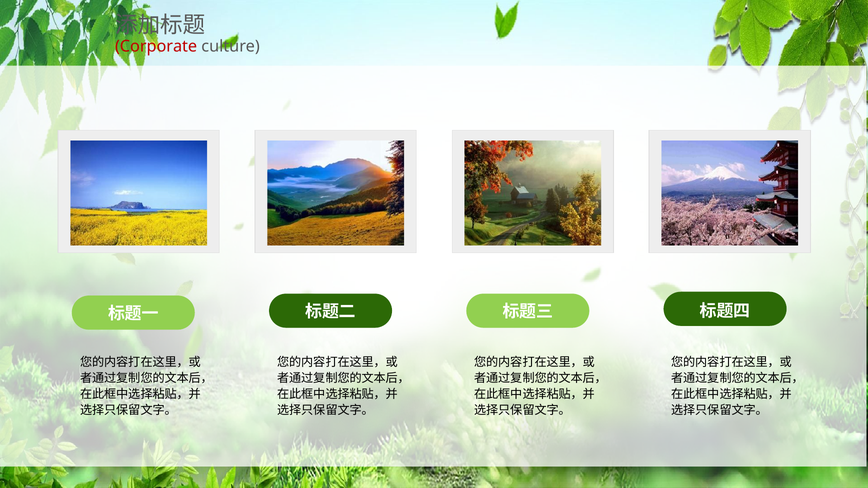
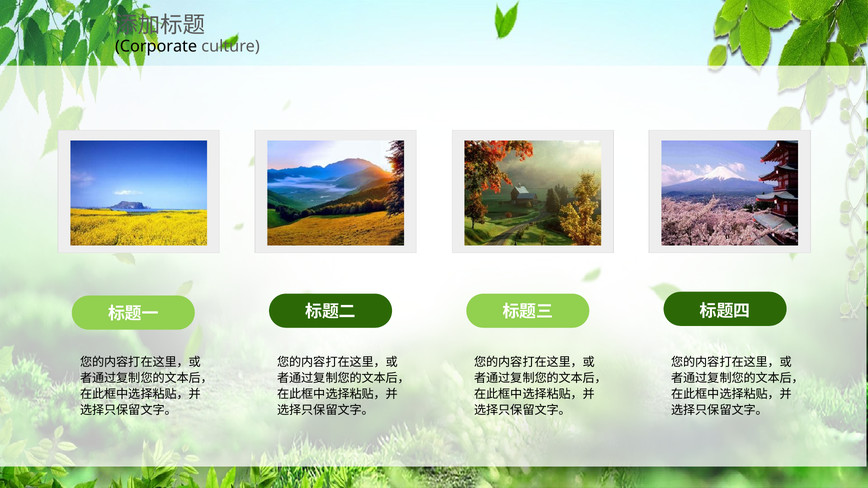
Corporate colour: red -> black (156, 46)
